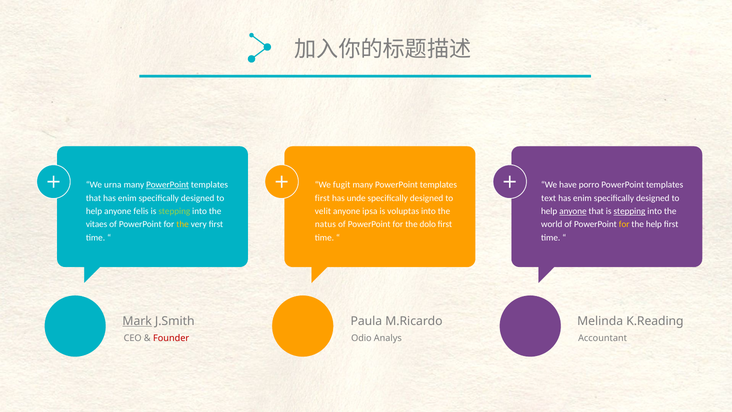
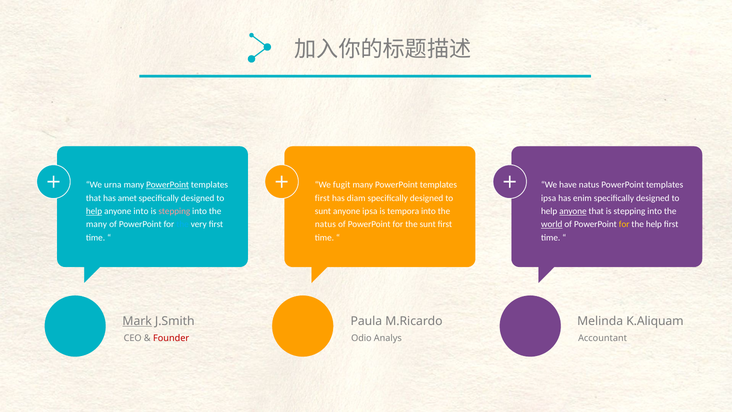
have porro: porro -> natus (589, 185)
that has enim: enim -> amet (127, 198)
unde: unde -> diam (356, 198)
text: text -> ipsa (549, 198)
help underline: none -> present (94, 211)
anyone felis: felis -> into (141, 211)
stepping colour: light green -> pink (174, 211)
velit: velit -> sunt (323, 211)
voluptas: voluptas -> tempora (403, 211)
stepping underline: present -> none (629, 211)
vitaes: vitaes -> many (97, 224)
the colour: yellow -> light blue (183, 224)
the dolo: dolo -> sunt (428, 224)
world underline: none -> present (552, 224)
K.Reading: K.Reading -> K.Aliquam (655, 321)
